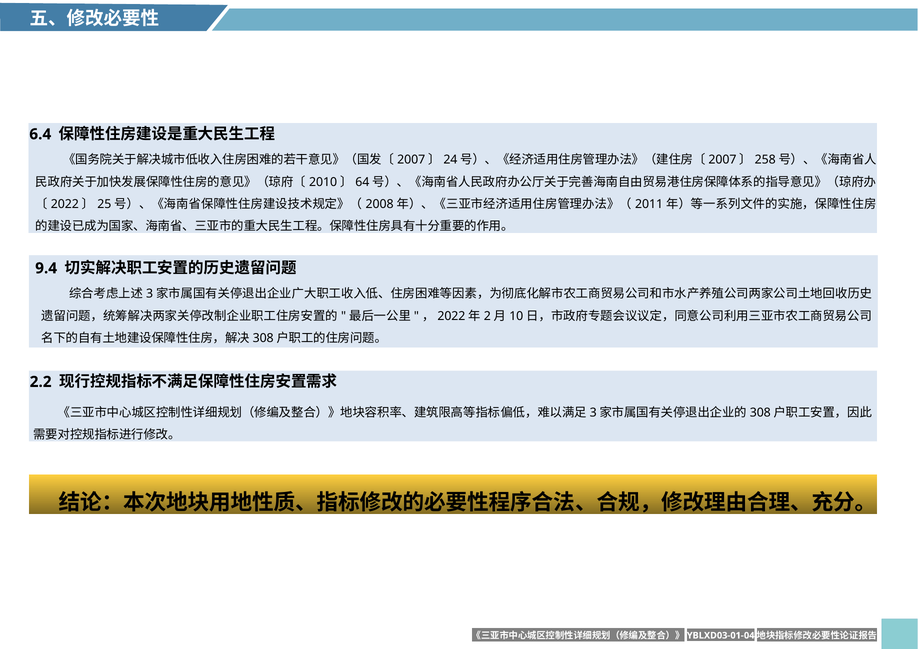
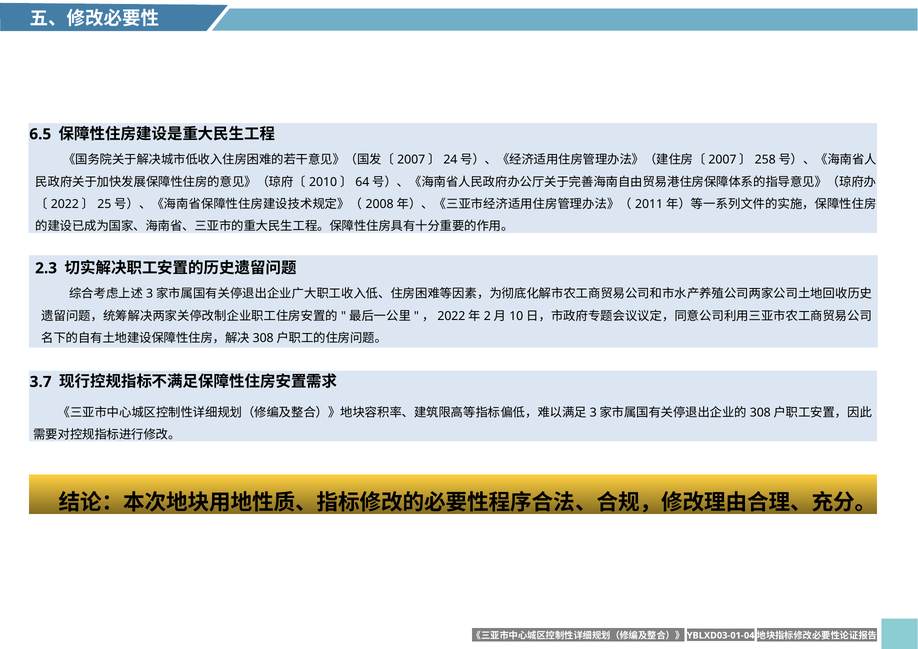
6.4: 6.4 -> 6.5 (40, 134)
9.4: 9.4 -> 2.3 (46, 268)
2.2: 2.2 -> 3.7 (41, 382)
